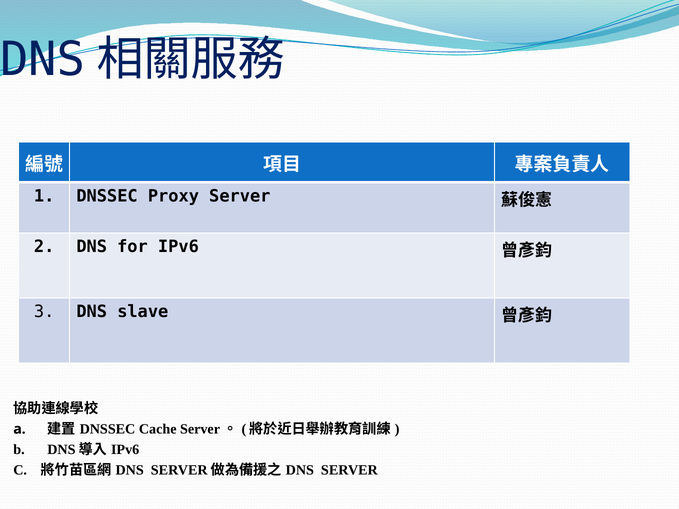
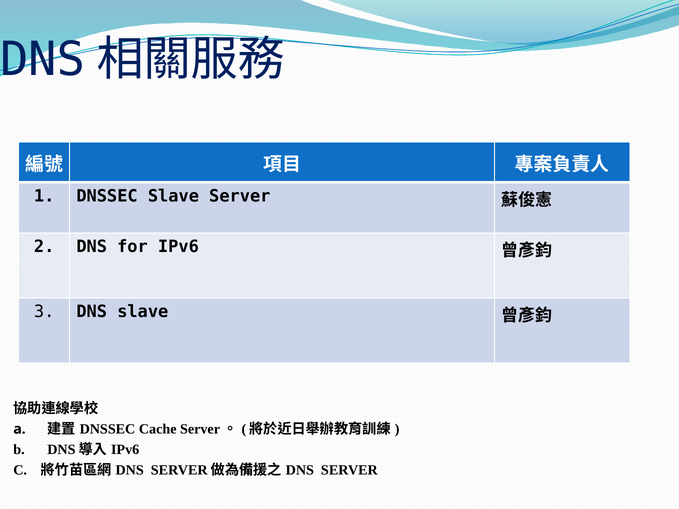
DNSSEC Proxy: Proxy -> Slave (173, 196)
